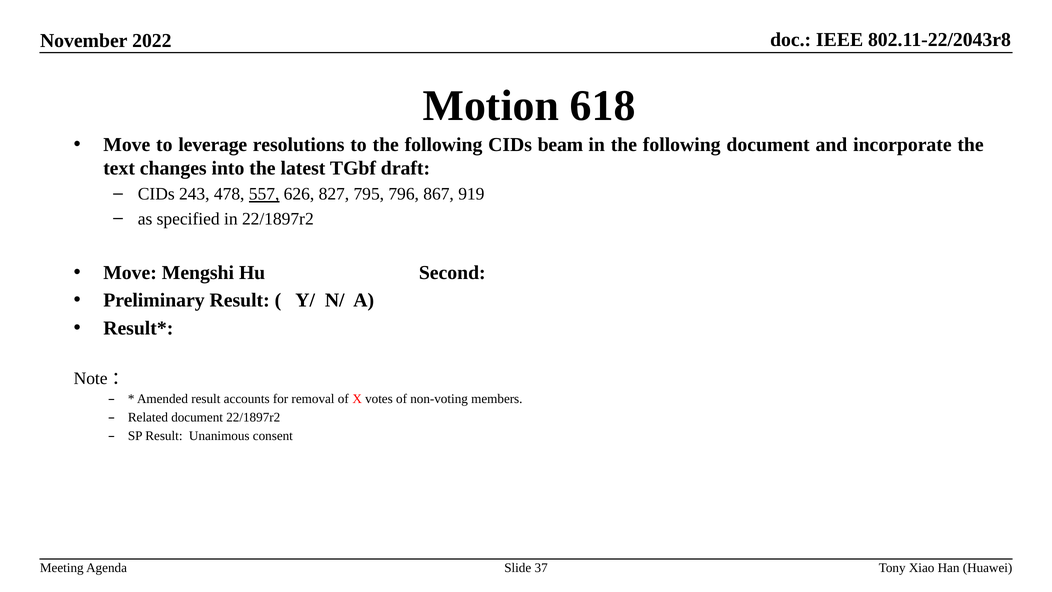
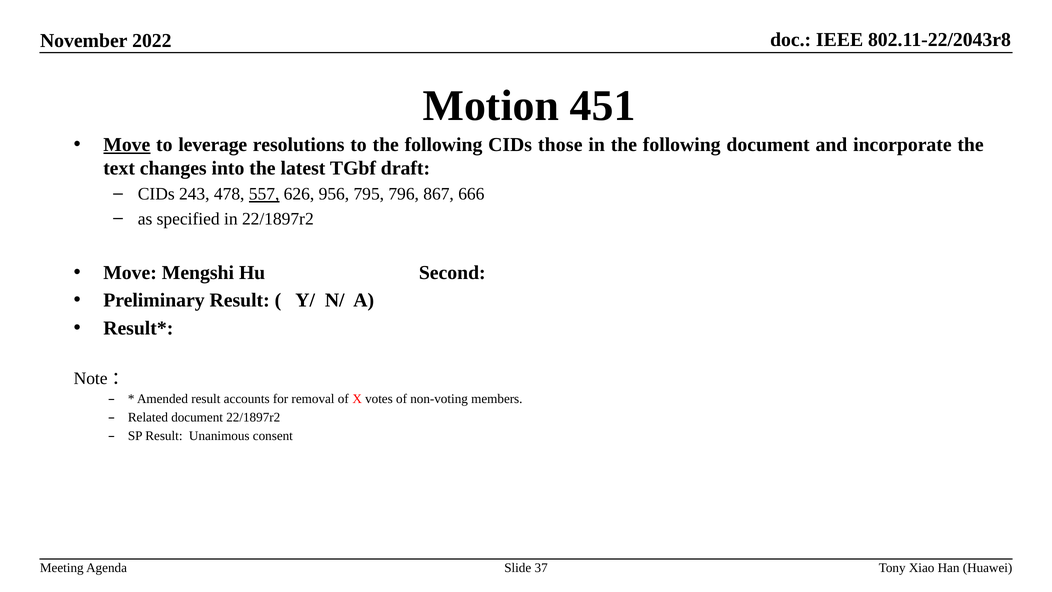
618: 618 -> 451 (603, 106)
Move underline: none -> present (127, 145)
beam: beam -> those (560, 145)
827: 827 -> 956 (334, 194)
919: 919 -> 666 (471, 194)
